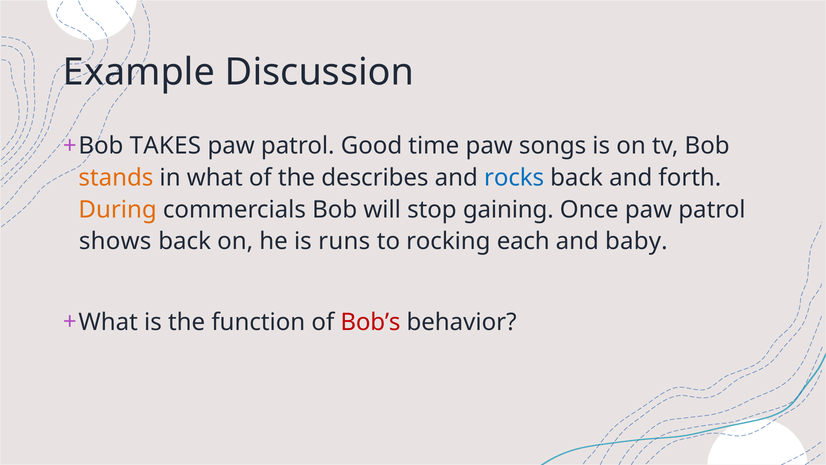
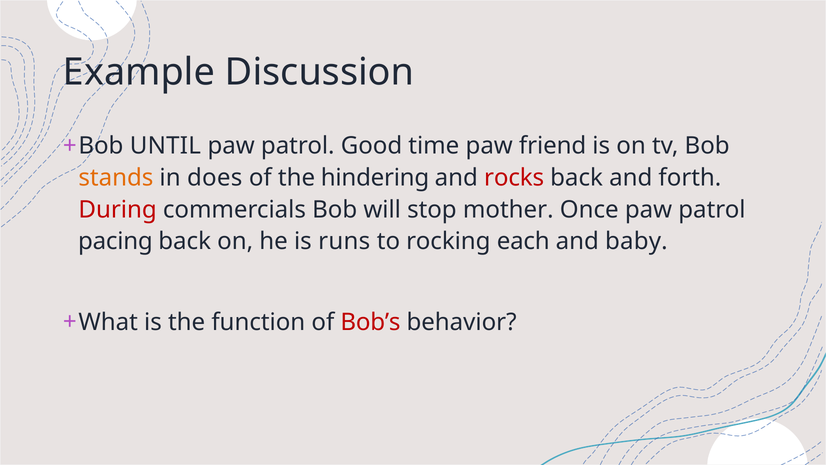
TAKES: TAKES -> UNTIL (165, 146)
songs: songs -> friend (553, 146)
what: what -> does (215, 178)
describes: describes -> hindering (375, 178)
rocks colour: blue -> red (514, 178)
During colour: orange -> red (118, 209)
gaining: gaining -> mother (508, 209)
shows: shows -> pacing (115, 241)
